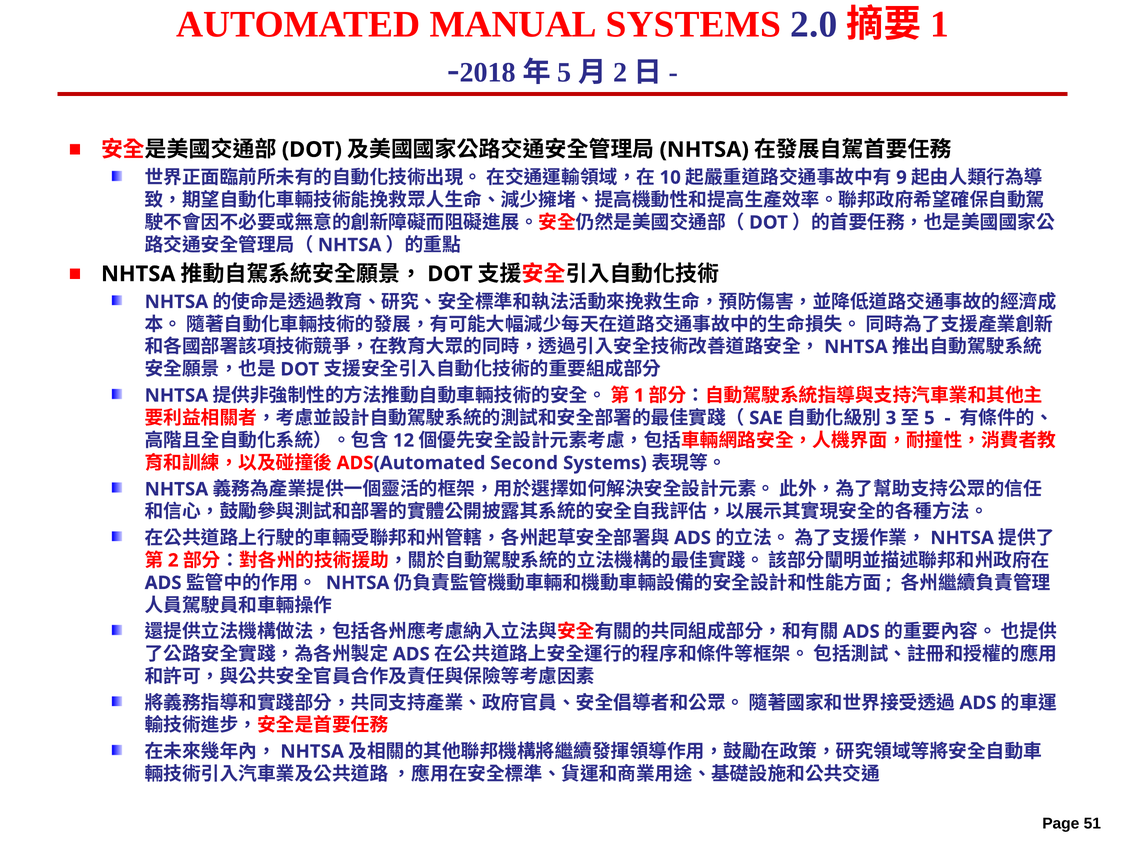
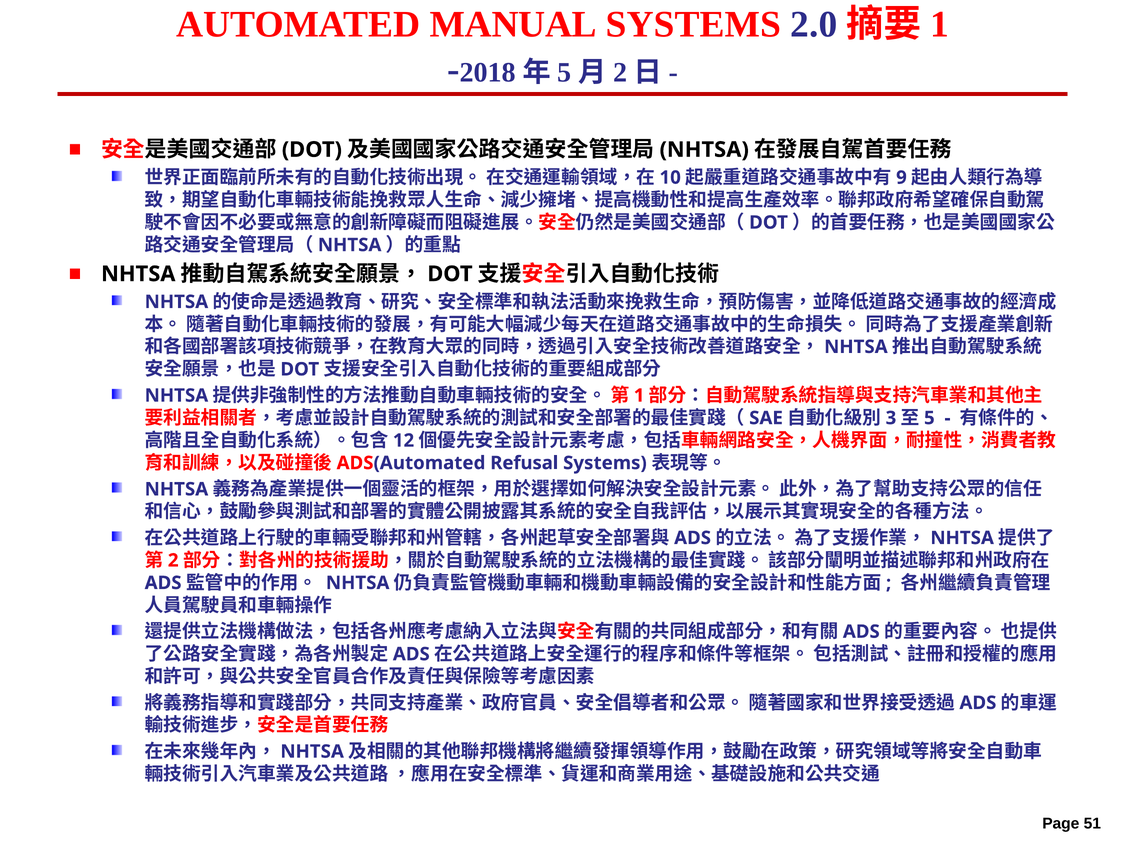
Second: Second -> Refusal (524, 463)
